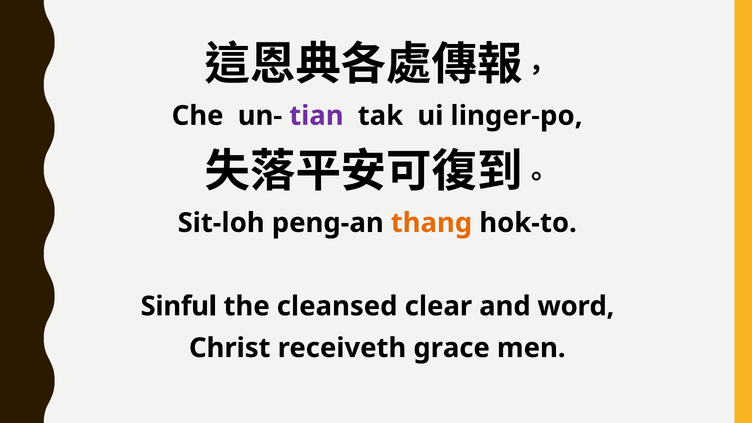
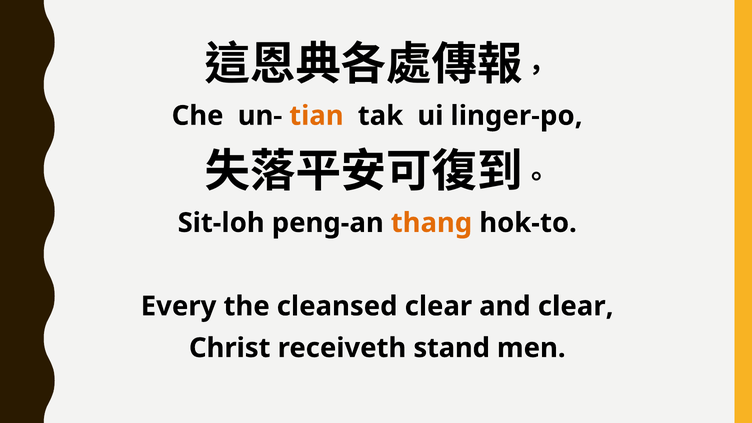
tian colour: purple -> orange (316, 116)
Sinful: Sinful -> Every (179, 306)
and word: word -> clear (576, 306)
grace: grace -> stand (452, 348)
